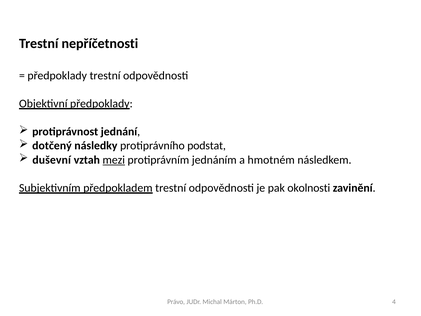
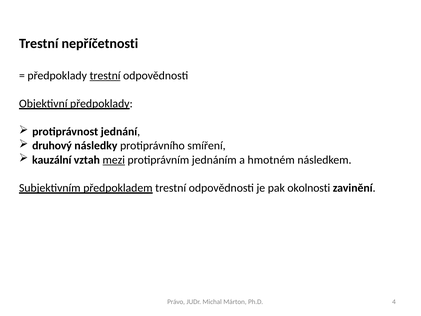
trestní underline: none -> present (105, 75)
dotčený: dotčený -> druhový (52, 146)
podstat: podstat -> smíření (207, 146)
duševní: duševní -> kauzální (52, 160)
